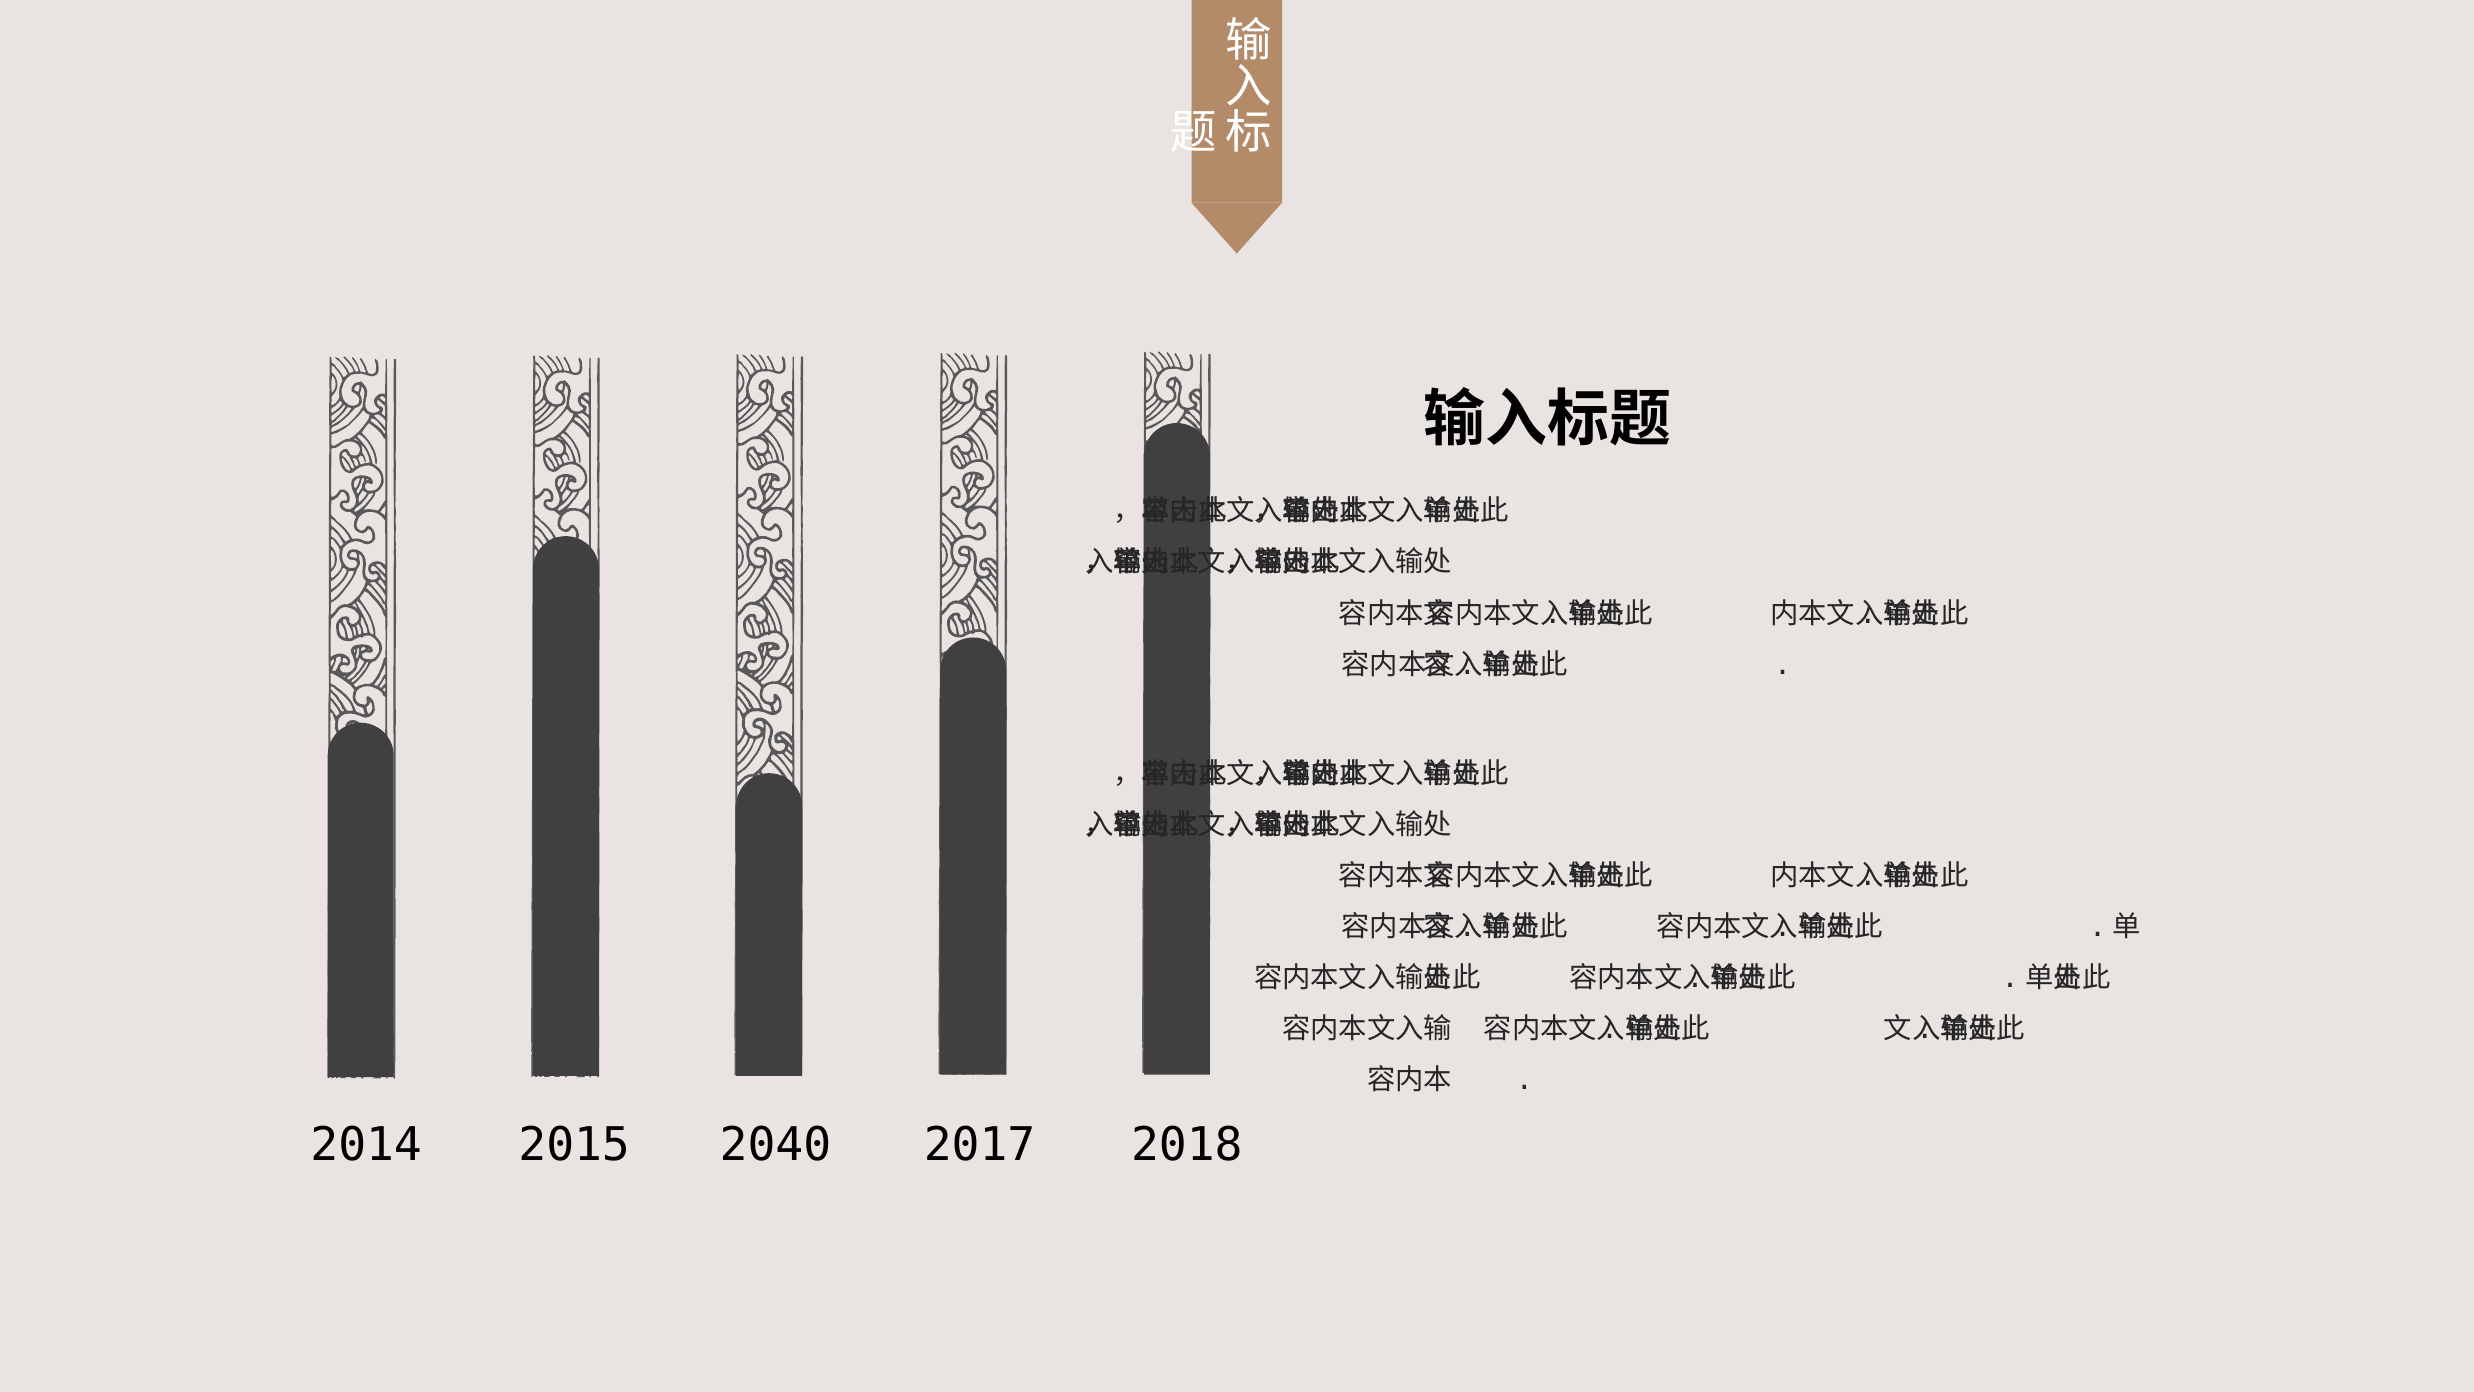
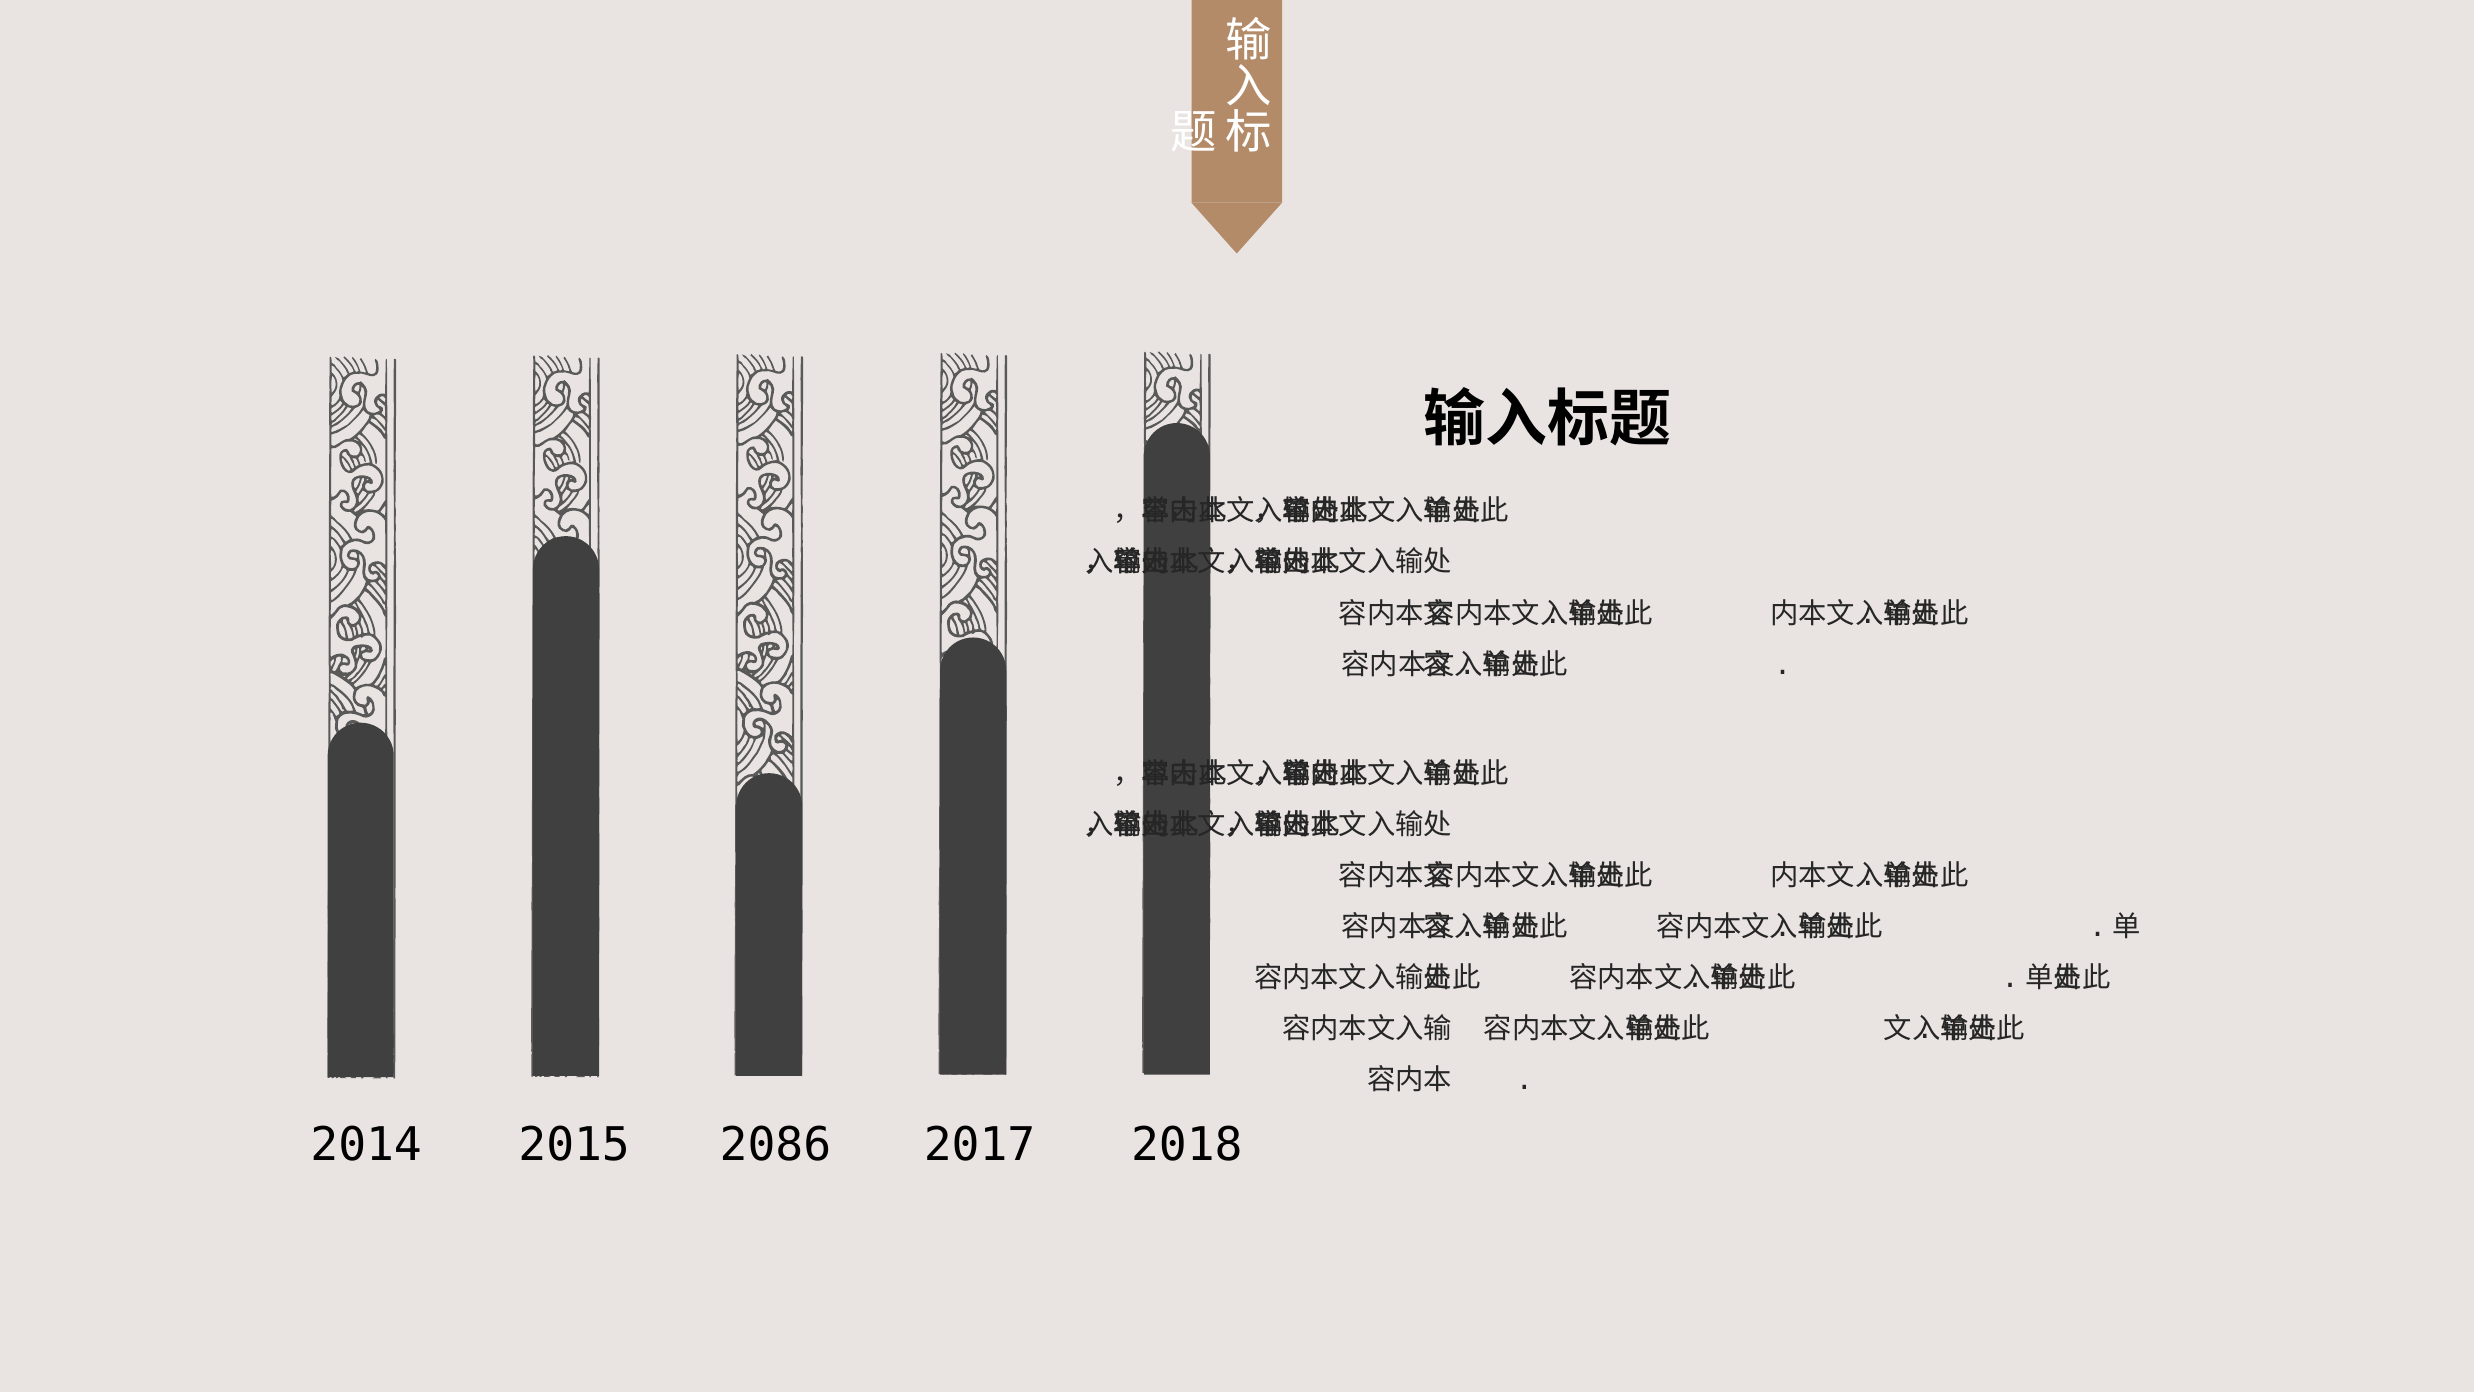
2040: 2040 -> 2086 (775, 1145)
